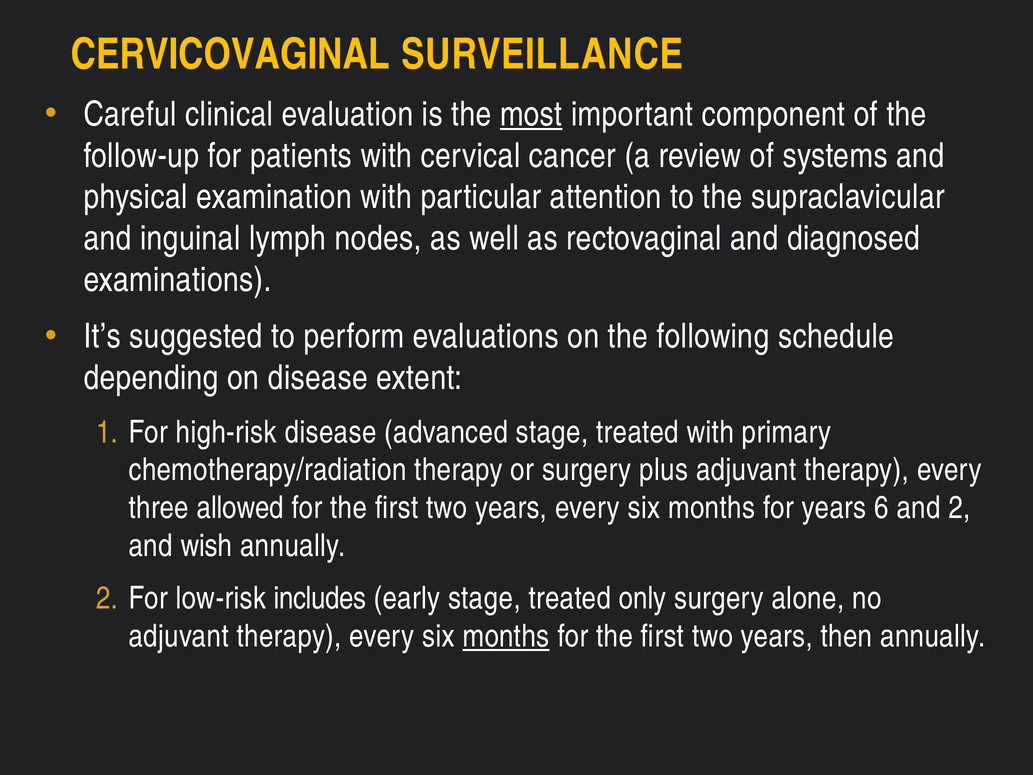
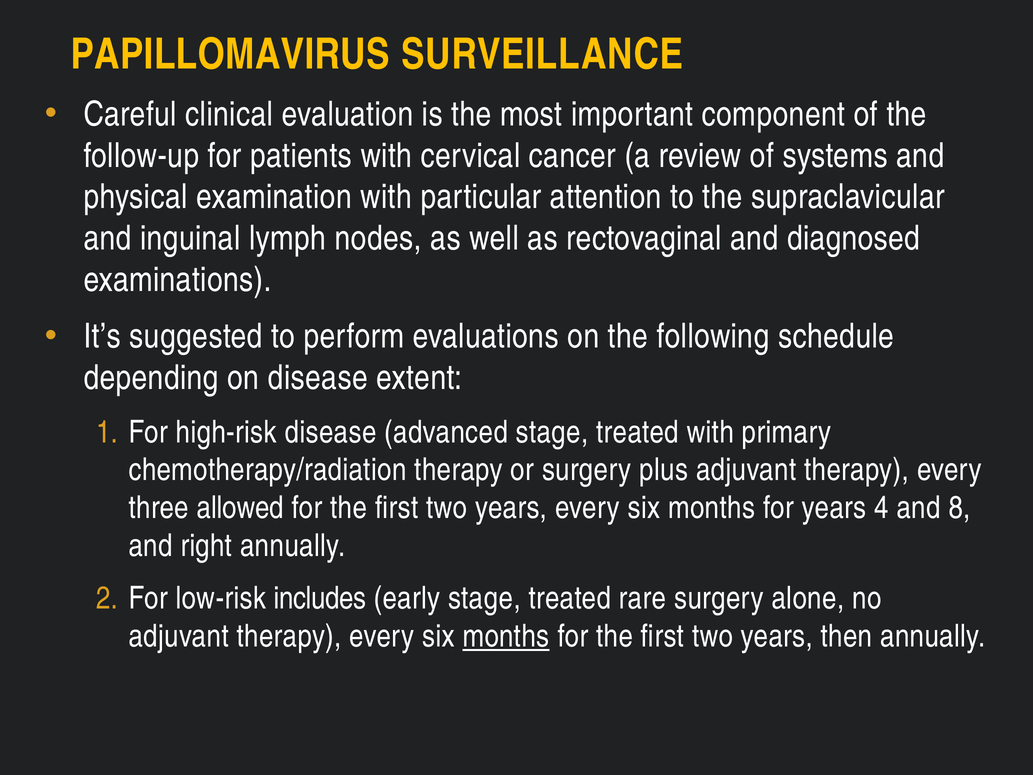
CERVICOVAGINAL: CERVICOVAGINAL -> PAPILLOMAVIRUS (230, 55)
most underline: present -> none (531, 114)
6: 6 -> 4 (881, 508)
and 2: 2 -> 8 (959, 508)
wish: wish -> right (206, 545)
only: only -> rare (642, 598)
